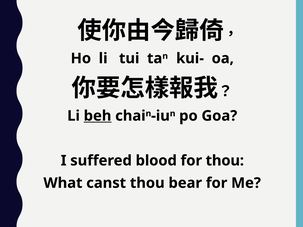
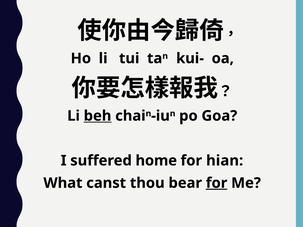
blood: blood -> home (156, 161)
for thou: thou -> hian (225, 161)
for underline: none -> present (217, 183)
